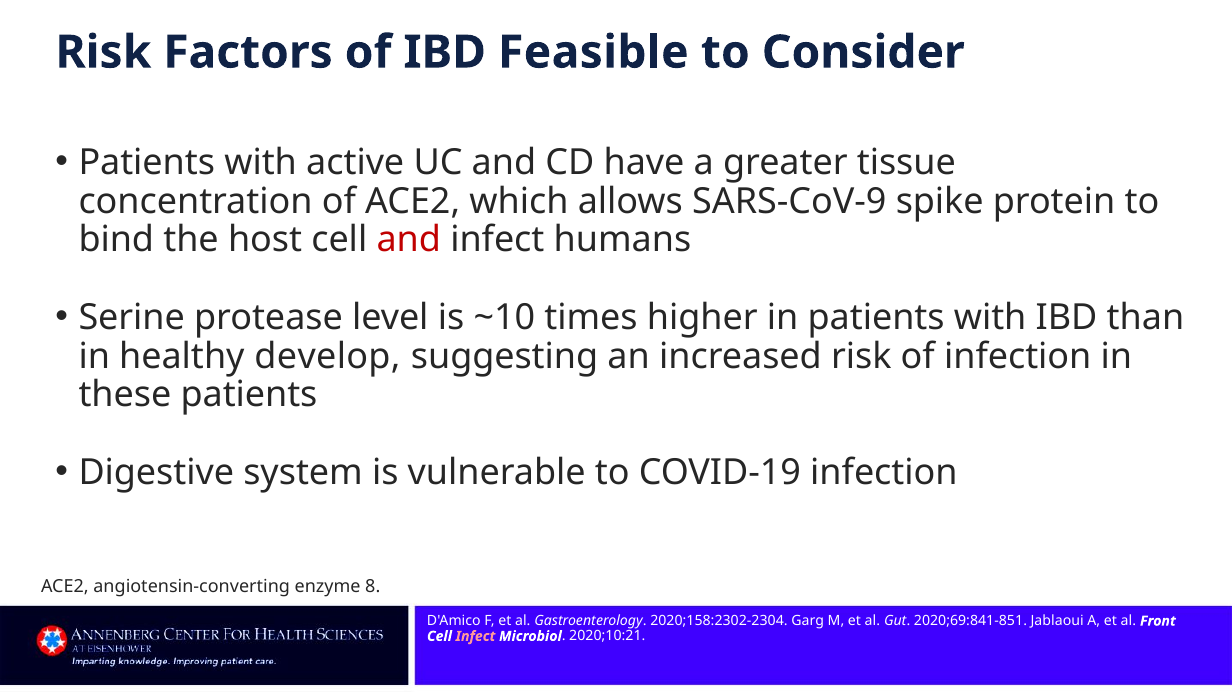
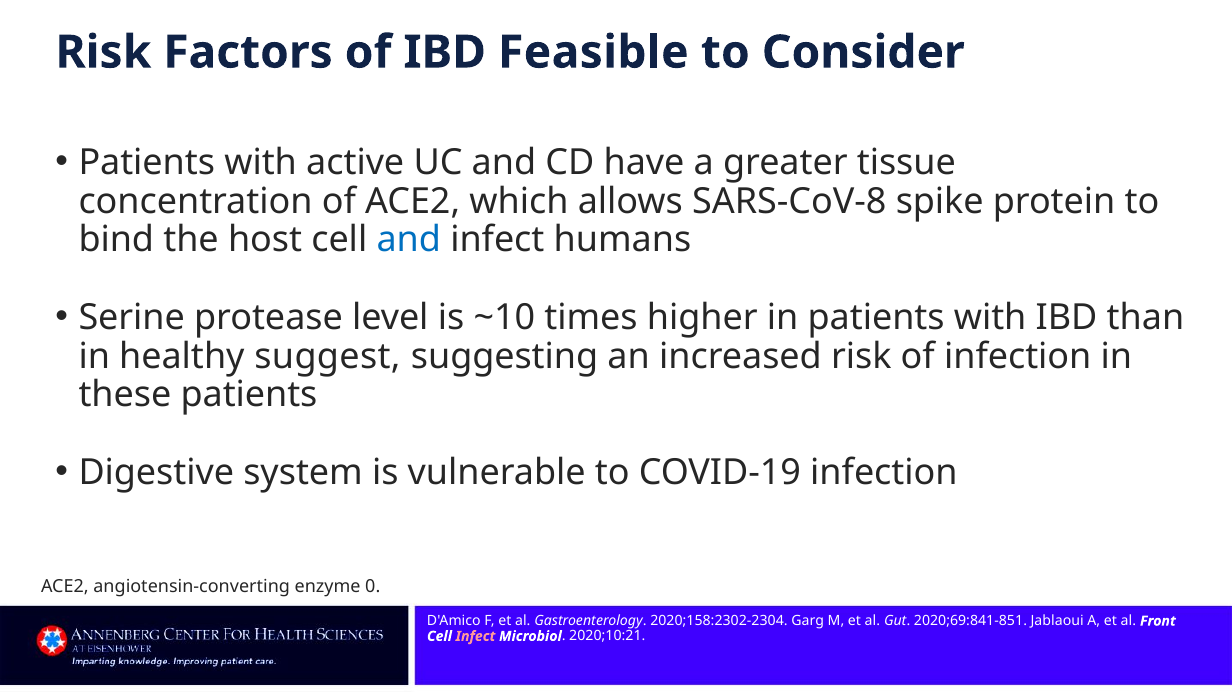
SARS-CoV-9: SARS-CoV-9 -> SARS-CoV-8 (789, 201)
and colour: red -> blue (409, 240)
develop: develop -> suggest (328, 356)
8: 8 -> 0 (373, 586)
